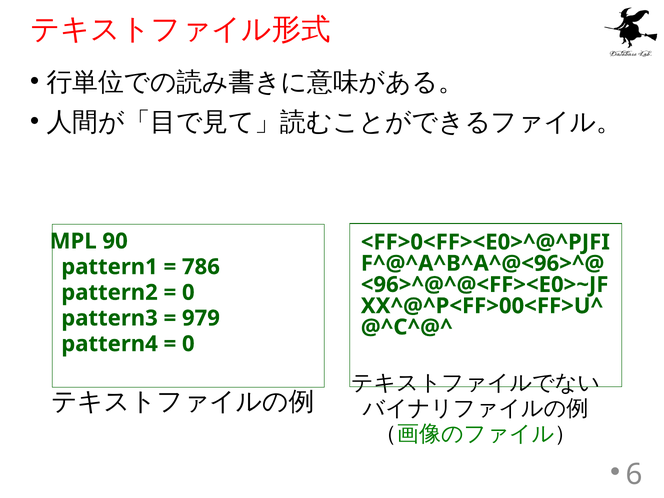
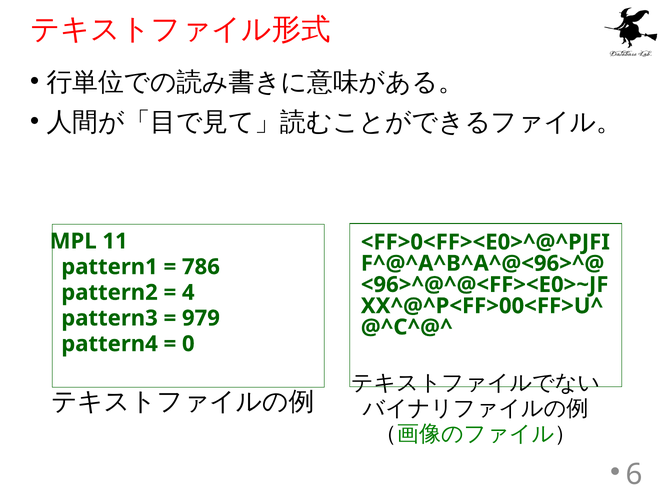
90: 90 -> 11 (115, 241)
0: 0 -> 4 (188, 293)
